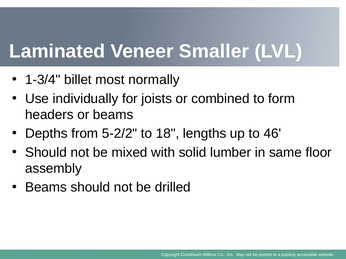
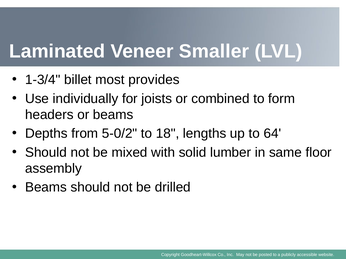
normally: normally -> provides (154, 80)
5-2/2: 5-2/2 -> 5-0/2 (120, 134)
46: 46 -> 64 (272, 134)
